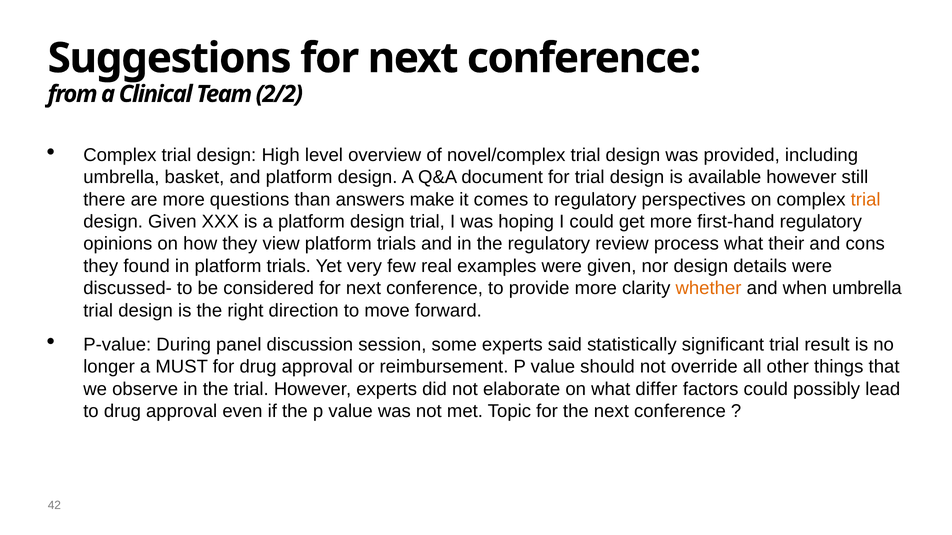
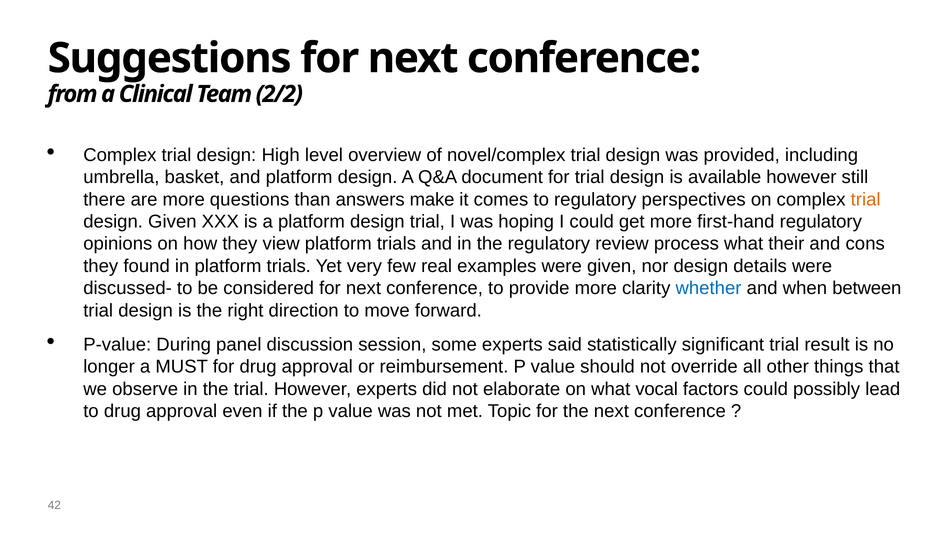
whether colour: orange -> blue (709, 289)
when umbrella: umbrella -> between (867, 289)
differ: differ -> vocal (657, 389)
